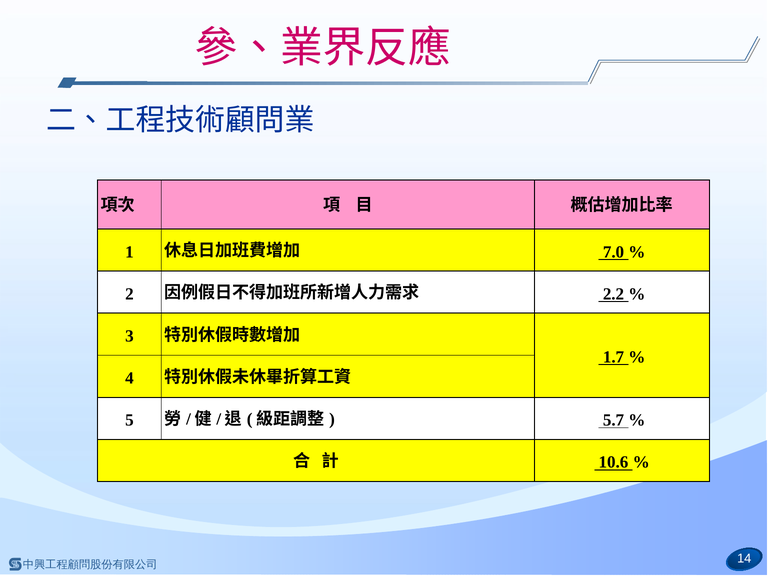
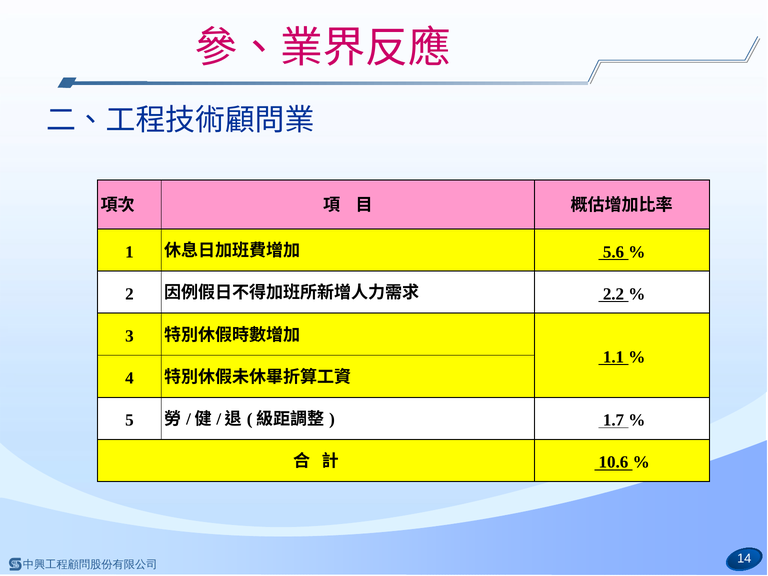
7.0: 7.0 -> 5.6 (614, 252)
1.7: 1.7 -> 1.1 (614, 357)
5.7: 5.7 -> 1.7 (614, 420)
